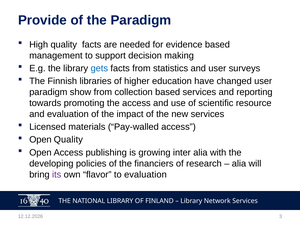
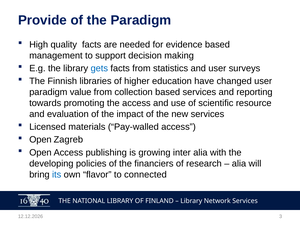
show: show -> value (81, 92)
Open Quality: Quality -> Zagreb (68, 140)
its colour: purple -> blue (57, 175)
to evaluation: evaluation -> connected (145, 175)
